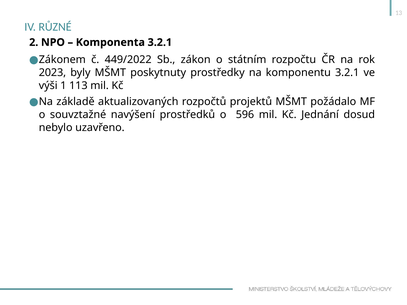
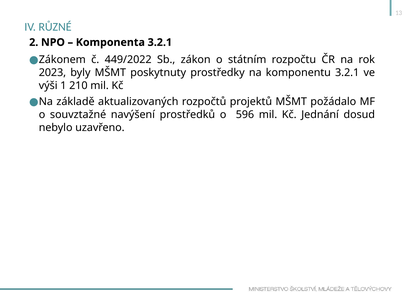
113: 113 -> 210 (78, 86)
